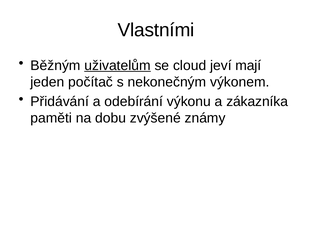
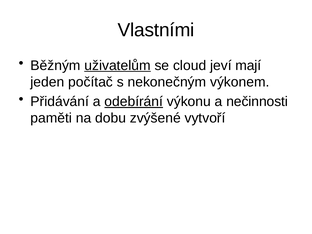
odebírání underline: none -> present (134, 102)
zákazníka: zákazníka -> nečinnosti (257, 102)
známy: známy -> vytvoří (205, 118)
